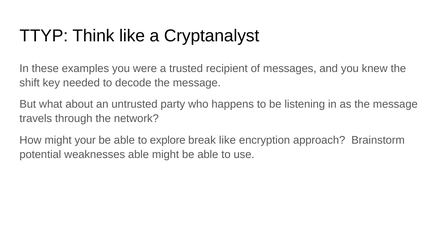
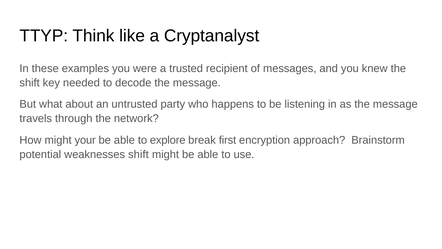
break like: like -> first (228, 140)
weaknesses able: able -> shift (138, 154)
